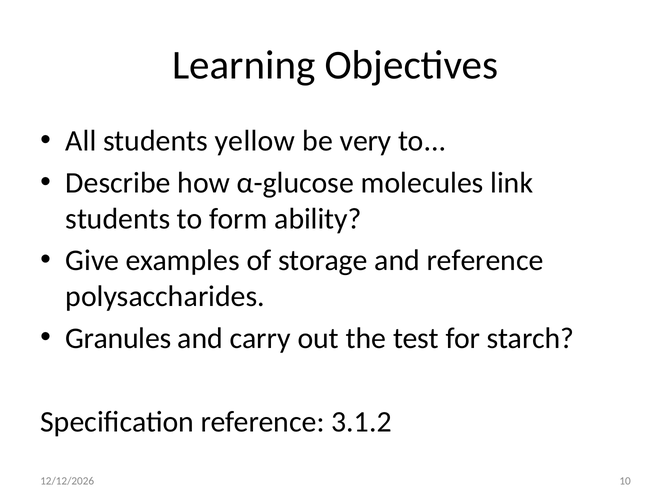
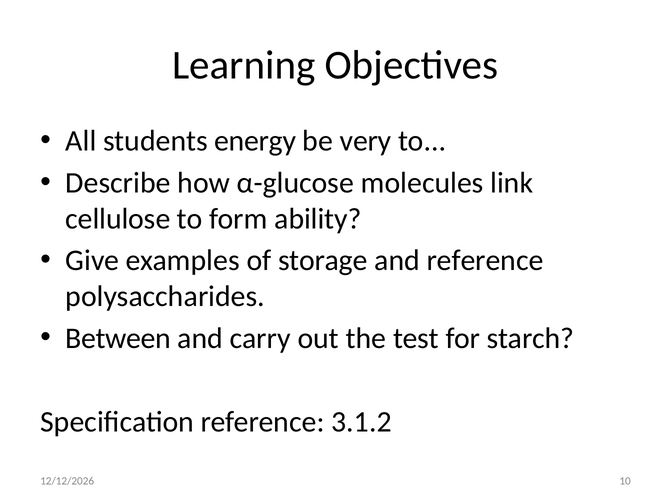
yellow: yellow -> energy (255, 141)
students: students -> cellulose (118, 218)
Granules: Granules -> Between (118, 338)
